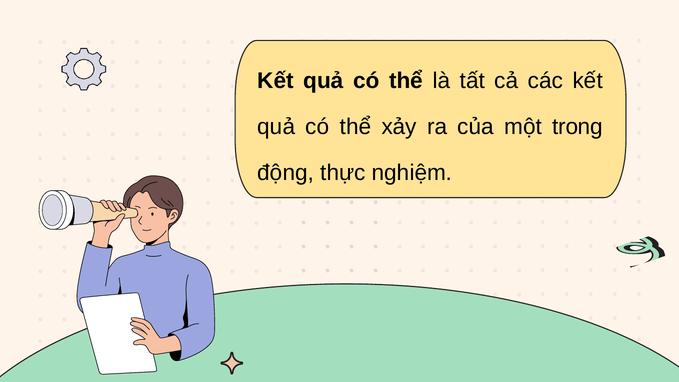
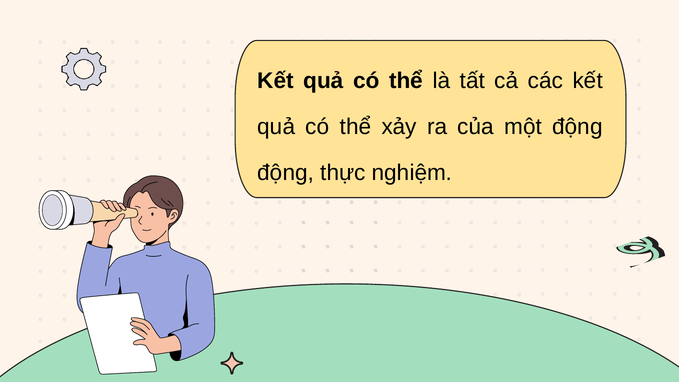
một trong: trong -> động (577, 127)
